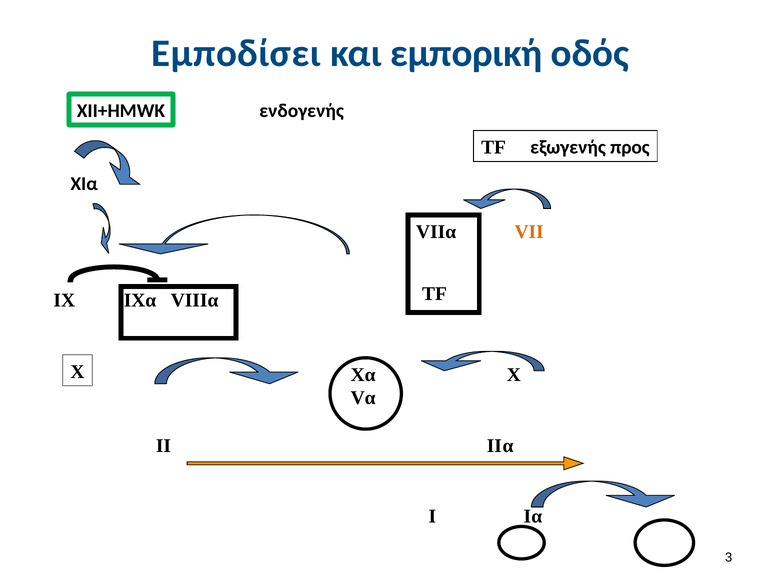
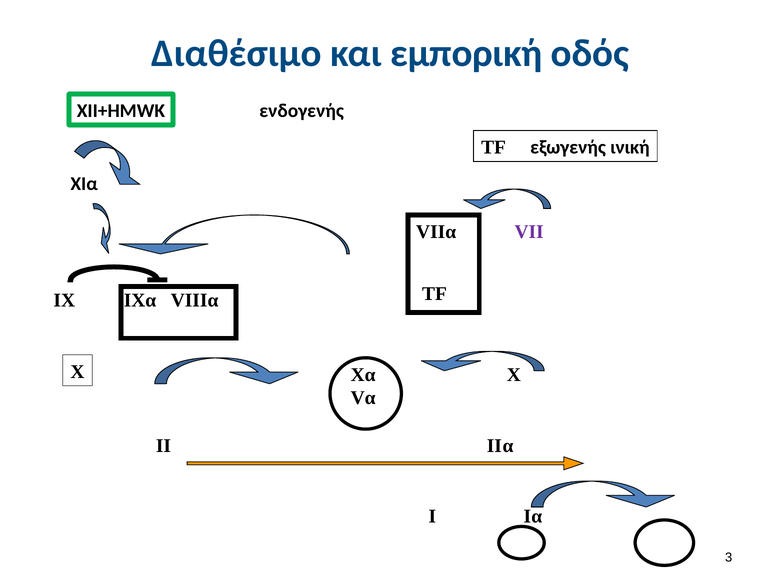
Εμποδίσει: Εμποδίσει -> Διαθέσιμο (236, 54)
προς: προς -> ινική (630, 148)
VII colour: orange -> purple (529, 232)
